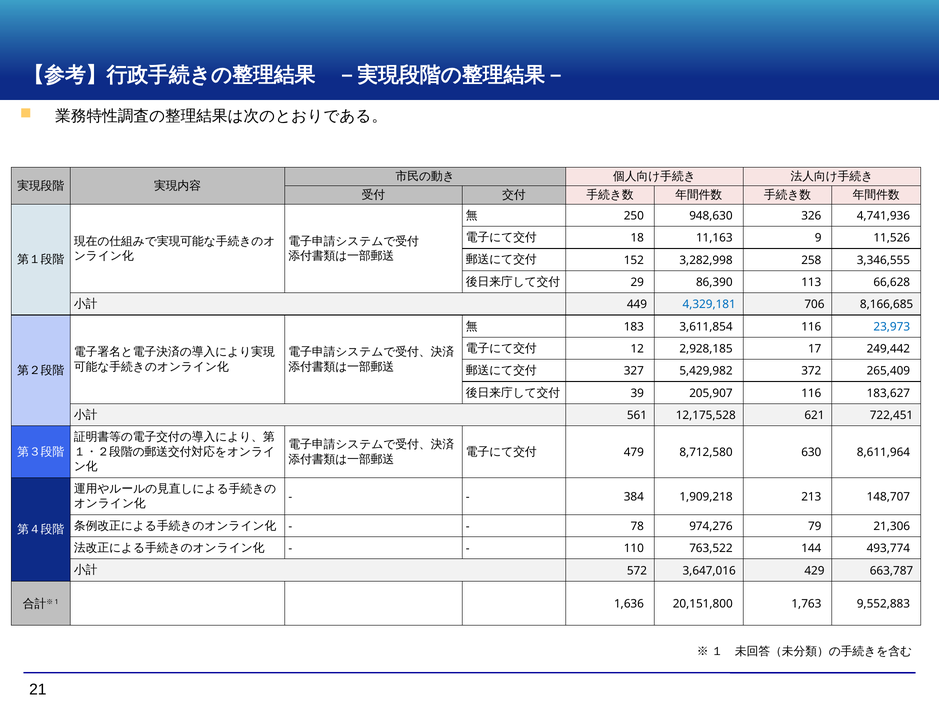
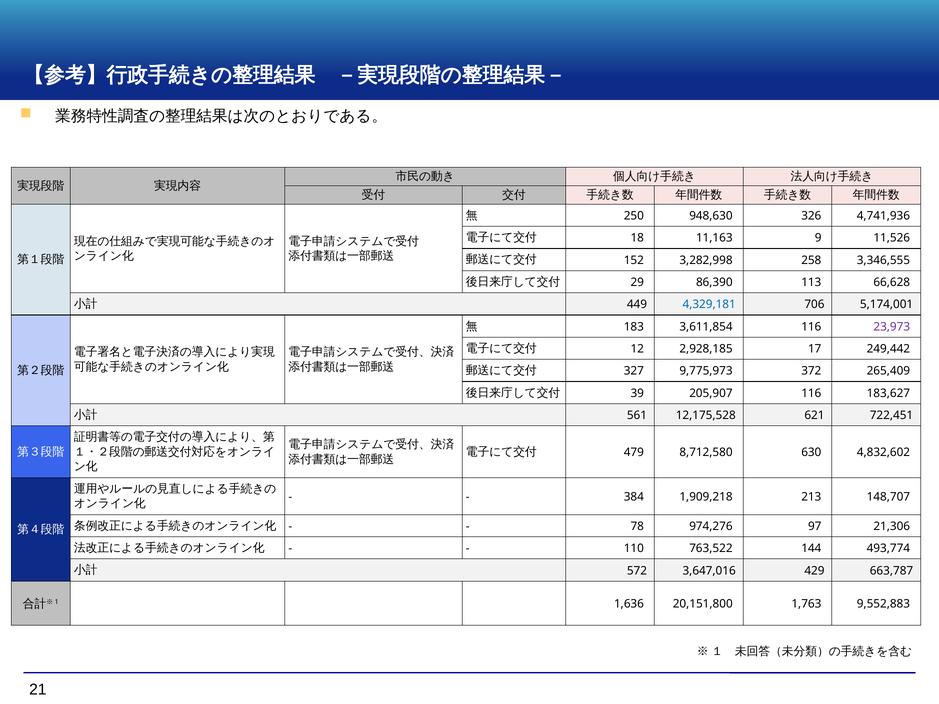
8,166,685: 8,166,685 -> 5,174,001 (887, 305)
23,973 colour: blue -> purple (892, 327)
5,429,982: 5,429,982 -> 9,775,973 (706, 371)
8,611,964: 8,611,964 -> 4,832,602 (883, 453)
79: 79 -> 97 (815, 527)
